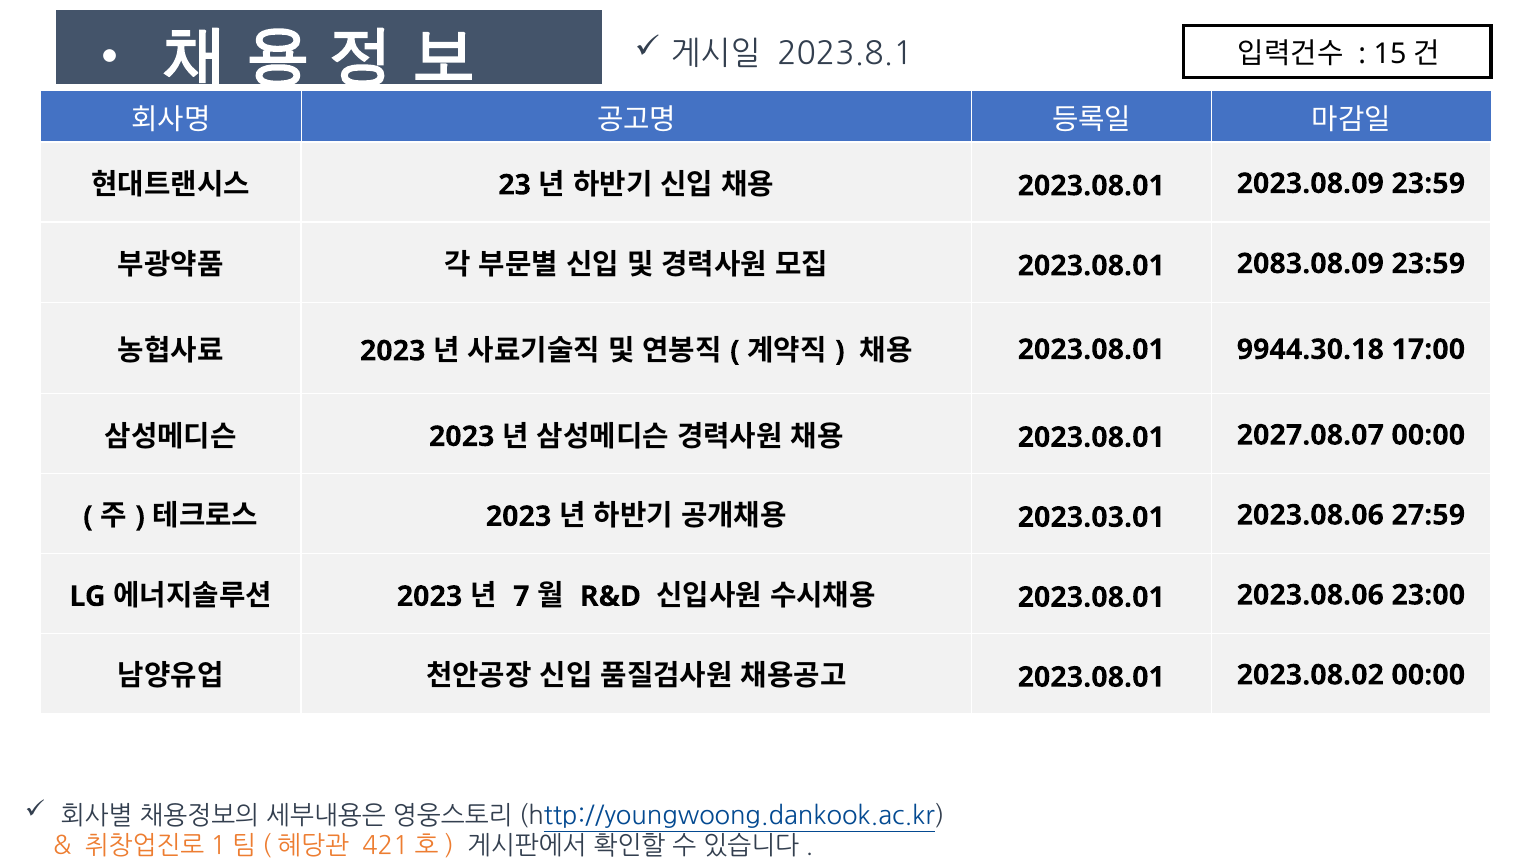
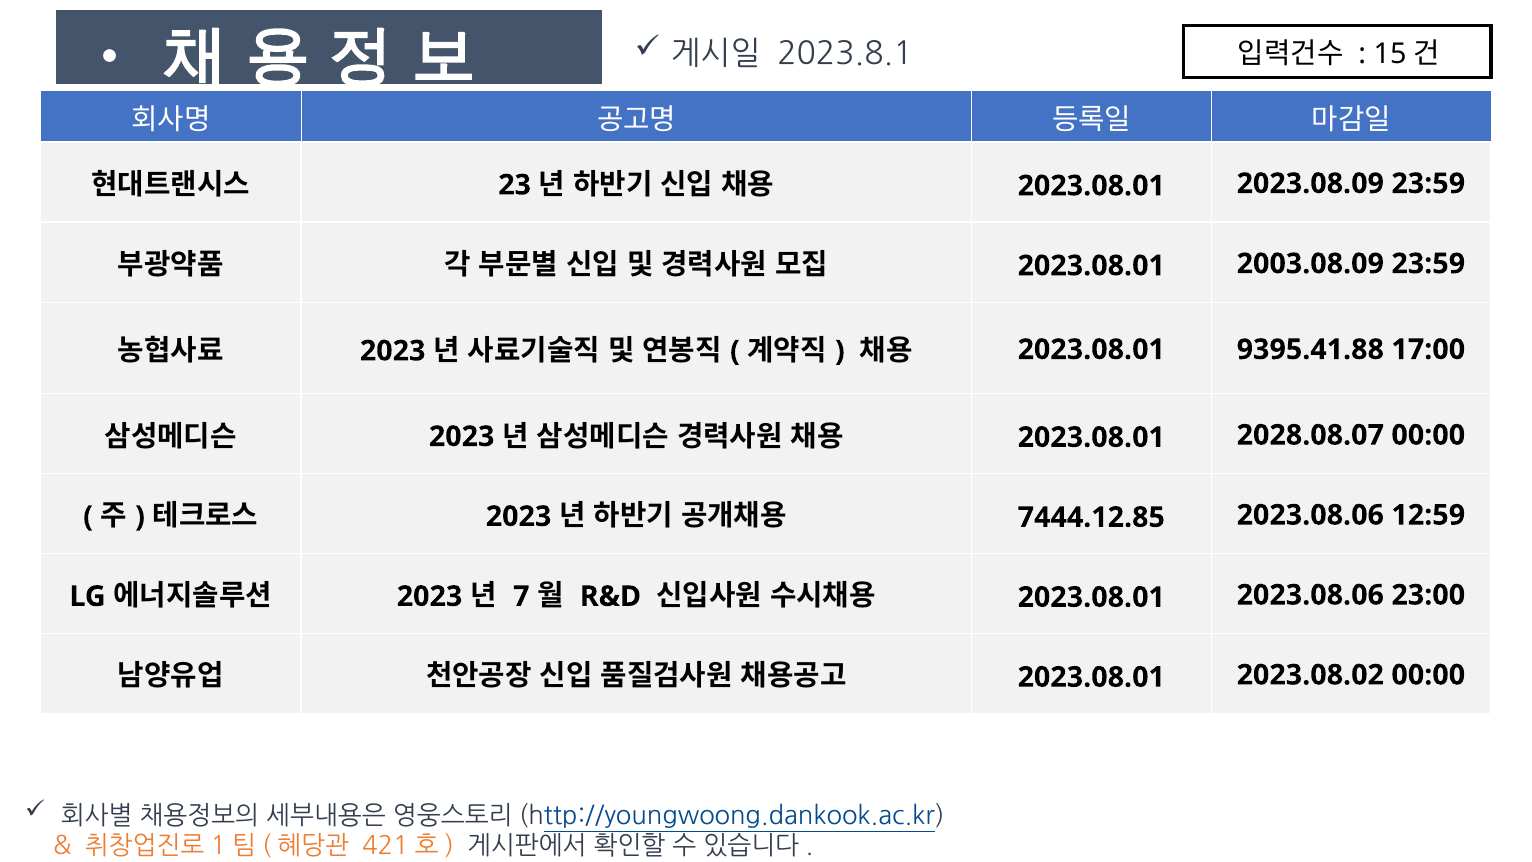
2083.08.09: 2083.08.09 -> 2003.08.09 (1310, 264)
9944.30.18: 9944.30.18 -> 9395.41.88 (1310, 349)
2027.08.07: 2027.08.07 -> 2028.08.07 (1310, 435)
2023.03.01: 2023.03.01 -> 7444.12.85 (1091, 517)
27:59: 27:59 -> 12:59 (1428, 515)
